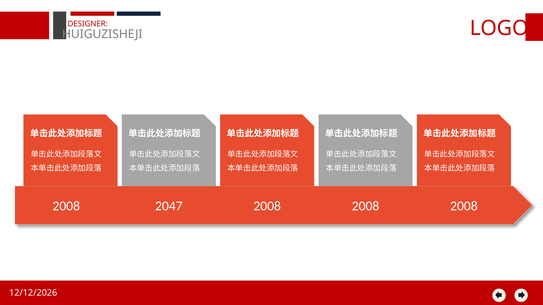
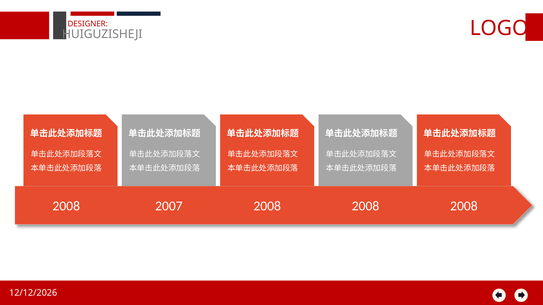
2047: 2047 -> 2007 (169, 206)
